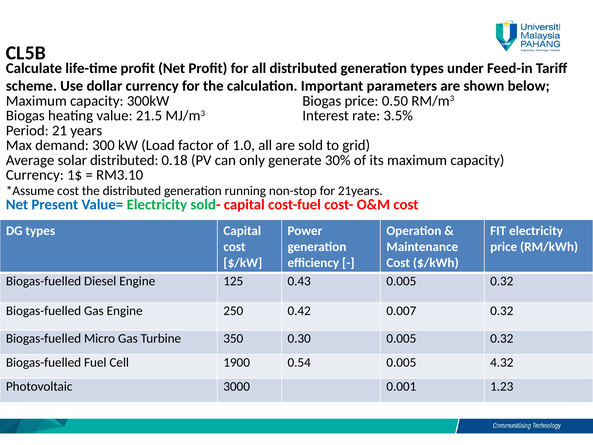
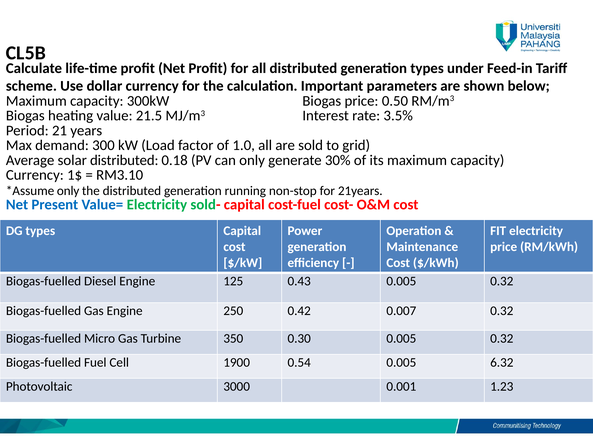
cost: cost -> only (68, 191)
4.32: 4.32 -> 6.32 (502, 362)
